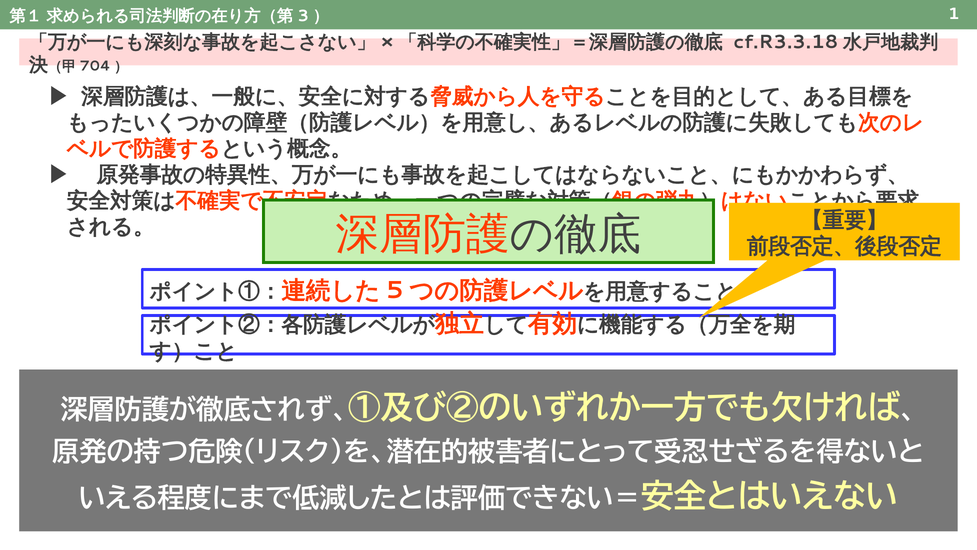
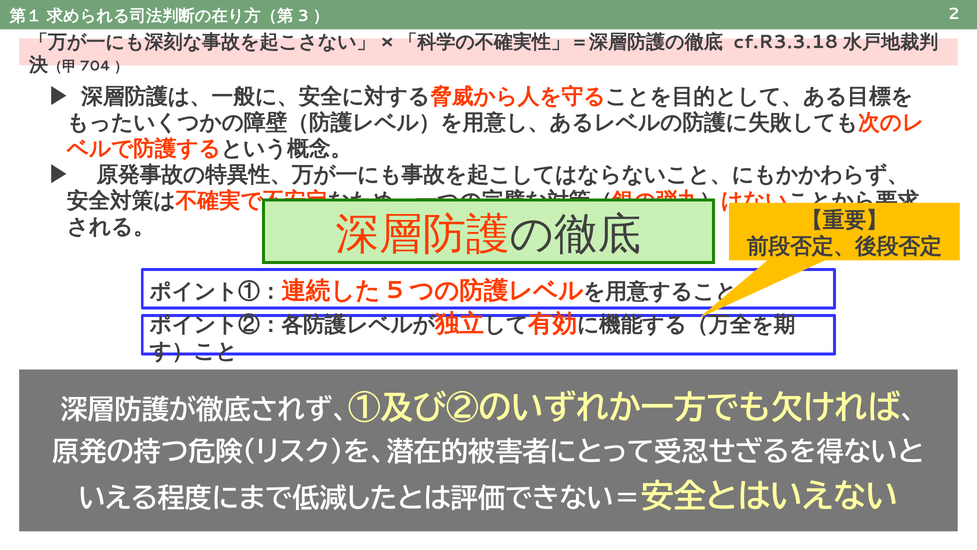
1: 1 -> 2 (954, 14)
